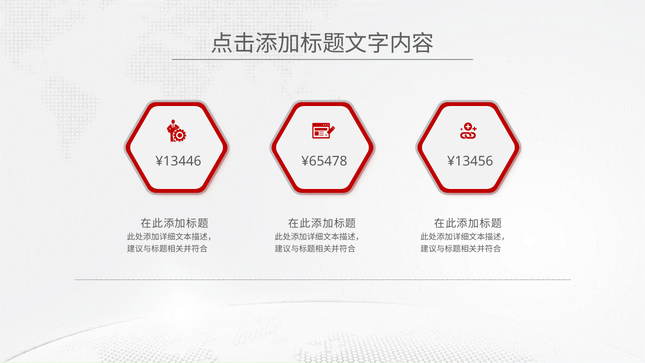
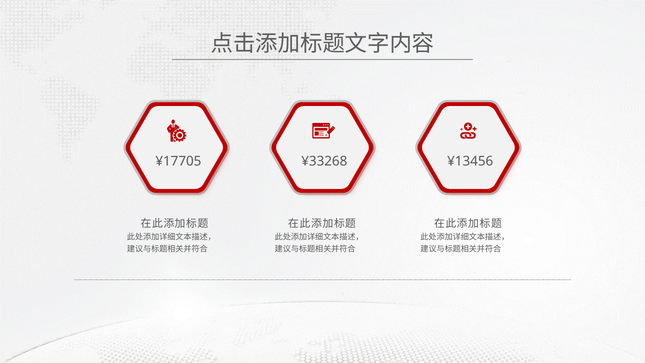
¥13446: ¥13446 -> ¥17705 (178, 161)
¥65478: ¥65478 -> ¥33268 (324, 161)
